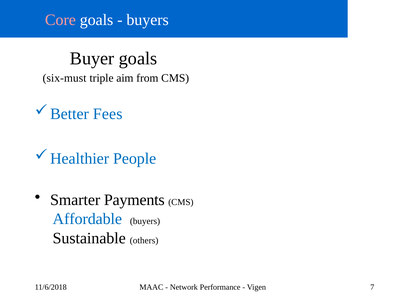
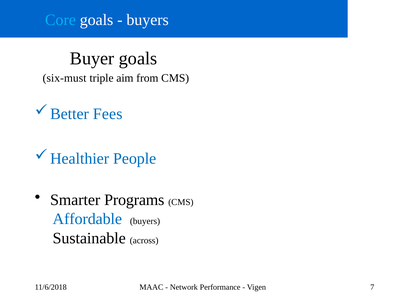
Core colour: pink -> light blue (60, 20)
Payments: Payments -> Programs (134, 200)
others: others -> across (144, 240)
